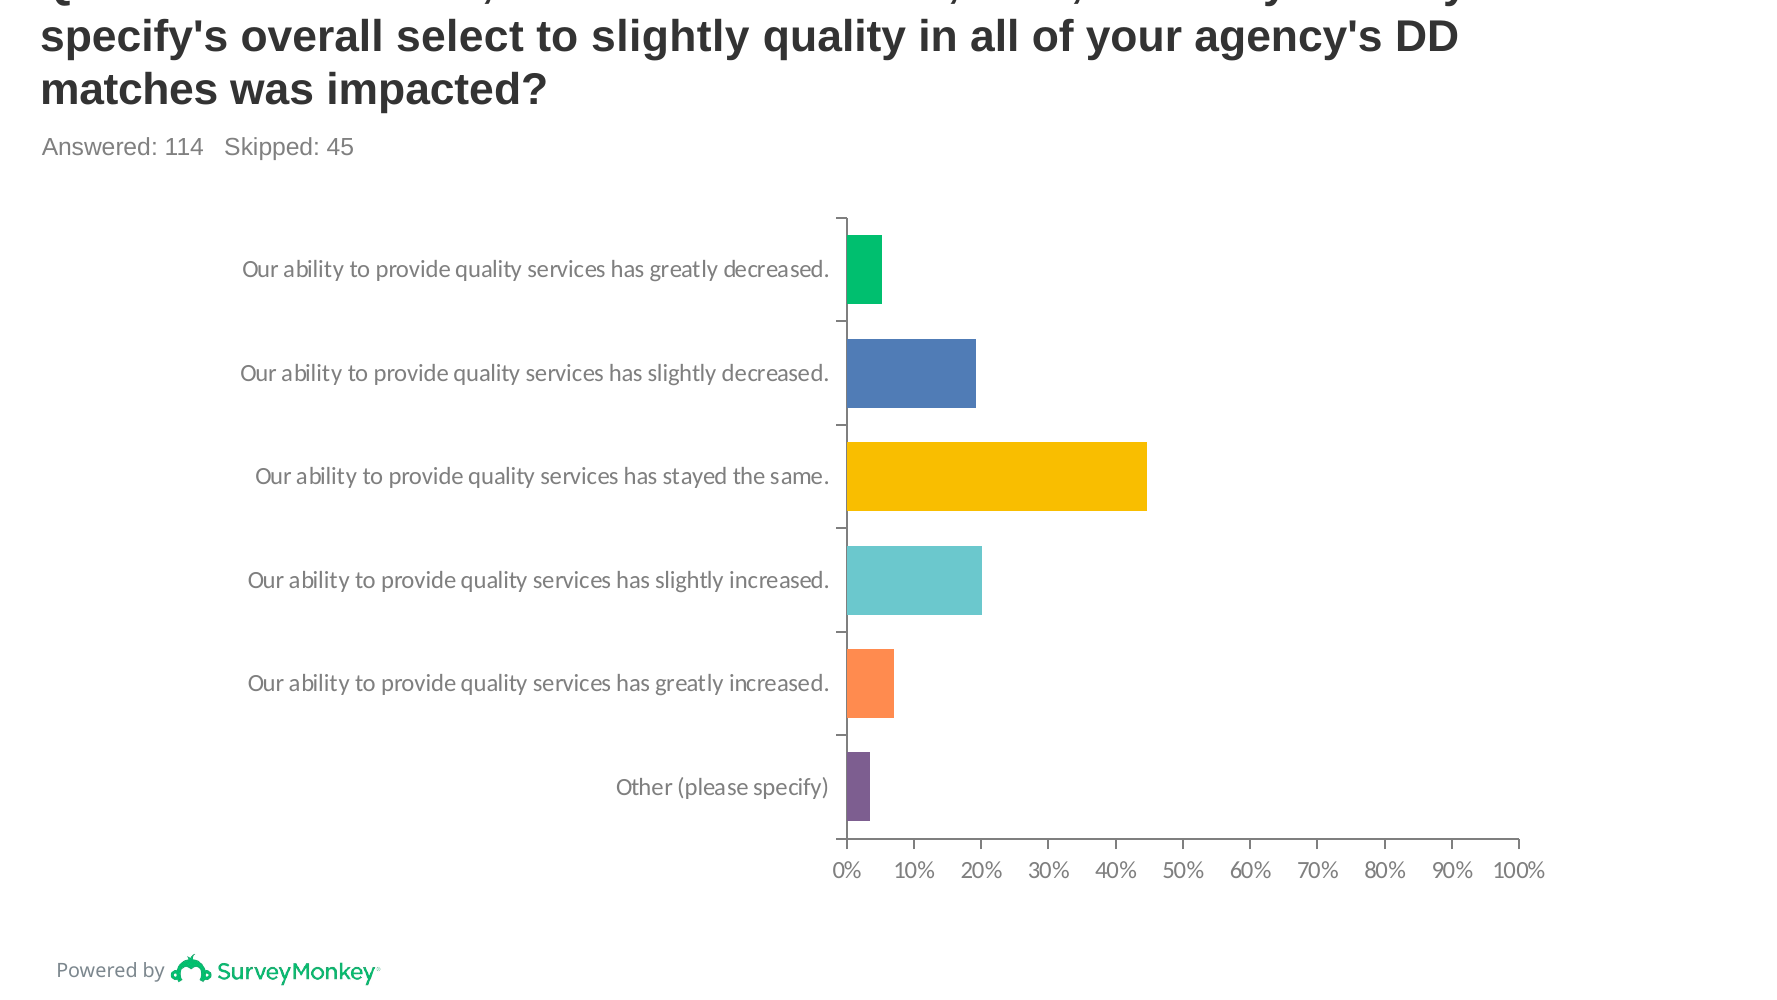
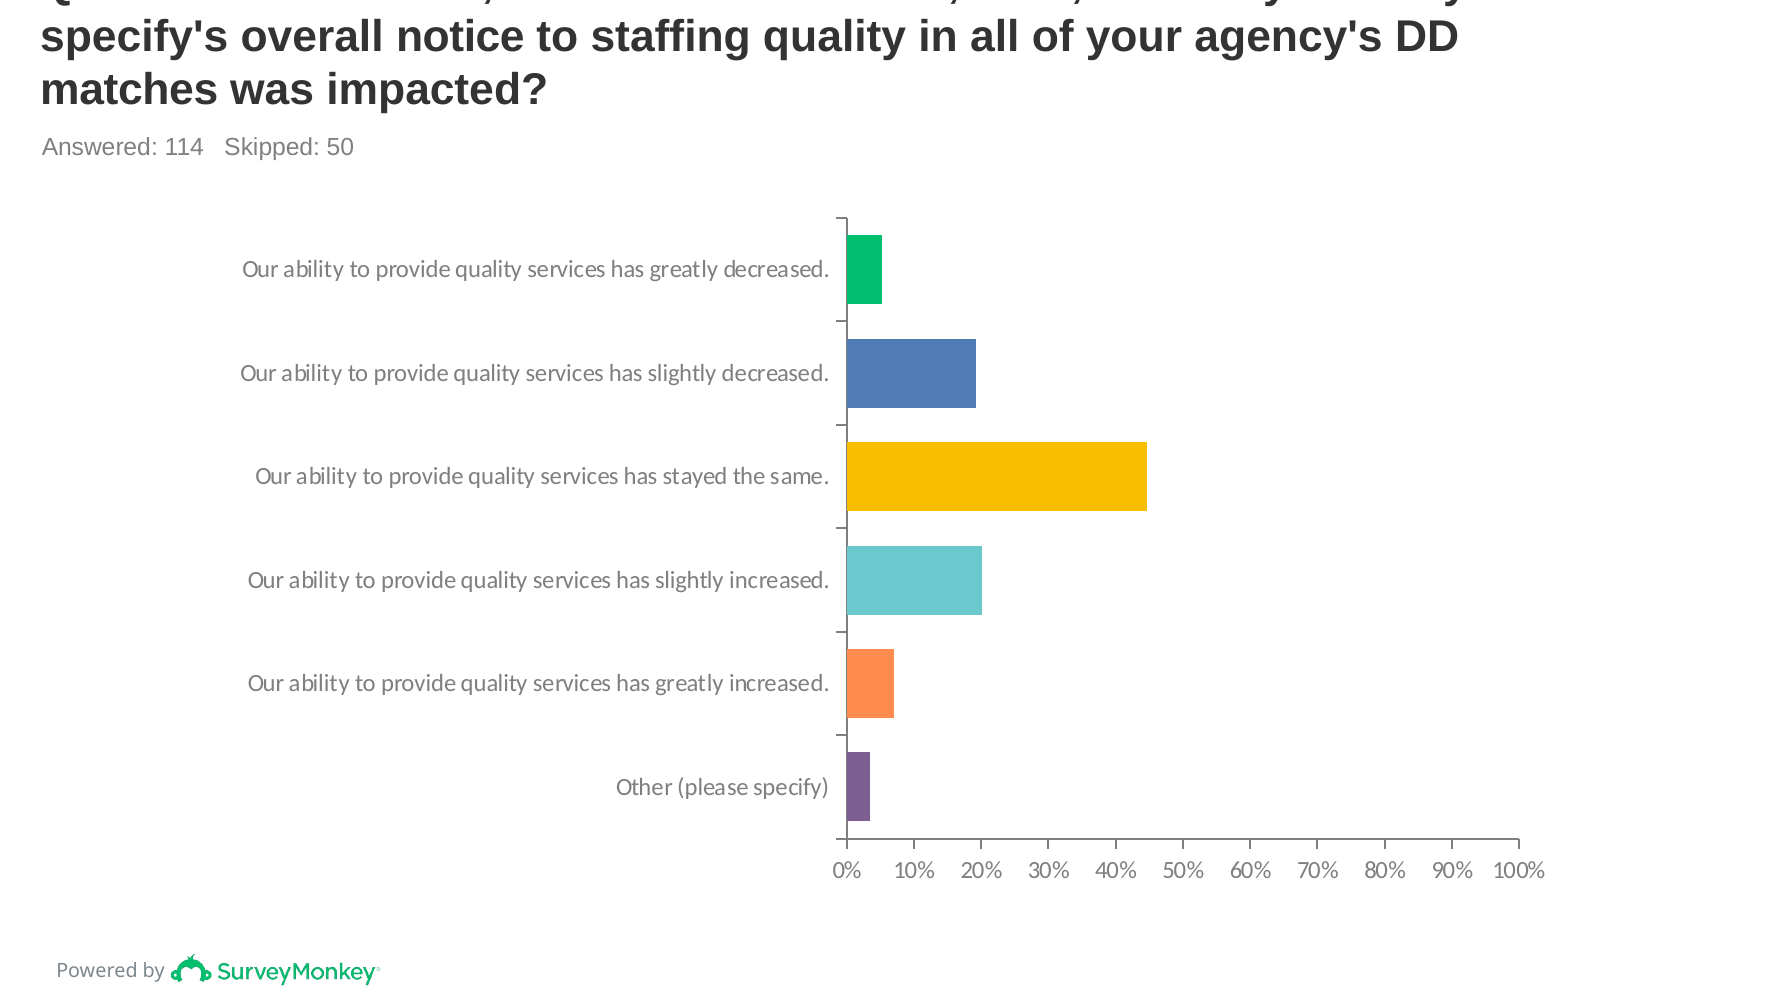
select: select -> notice (460, 36)
to slightly: slightly -> staffing (671, 36)
45: 45 -> 50 (340, 147)
